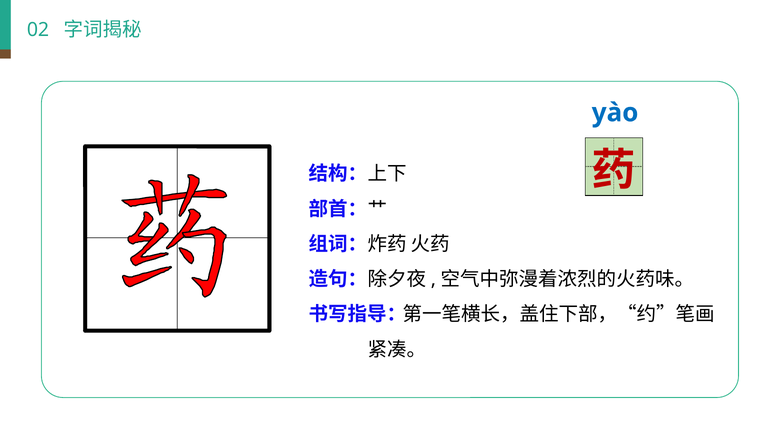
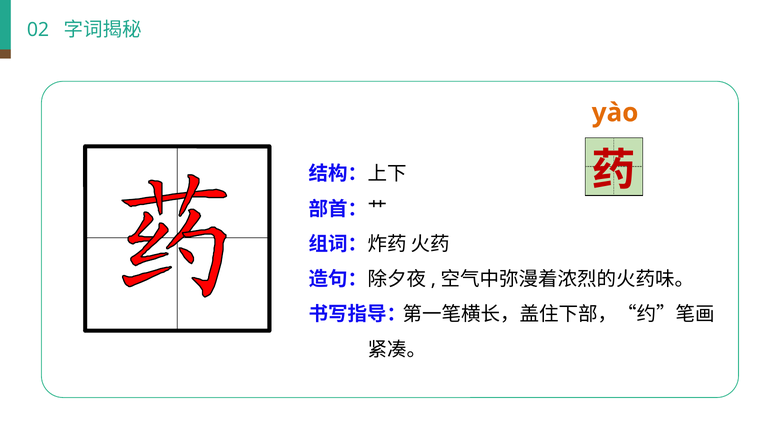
yào colour: blue -> orange (615, 113)
